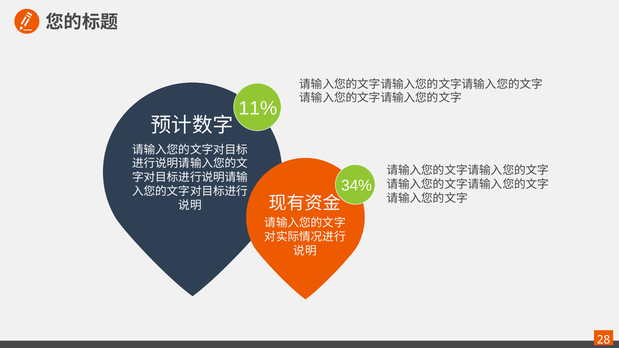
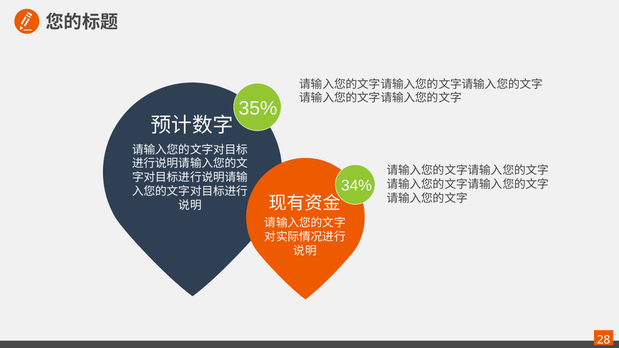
11%: 11% -> 35% (258, 108)
